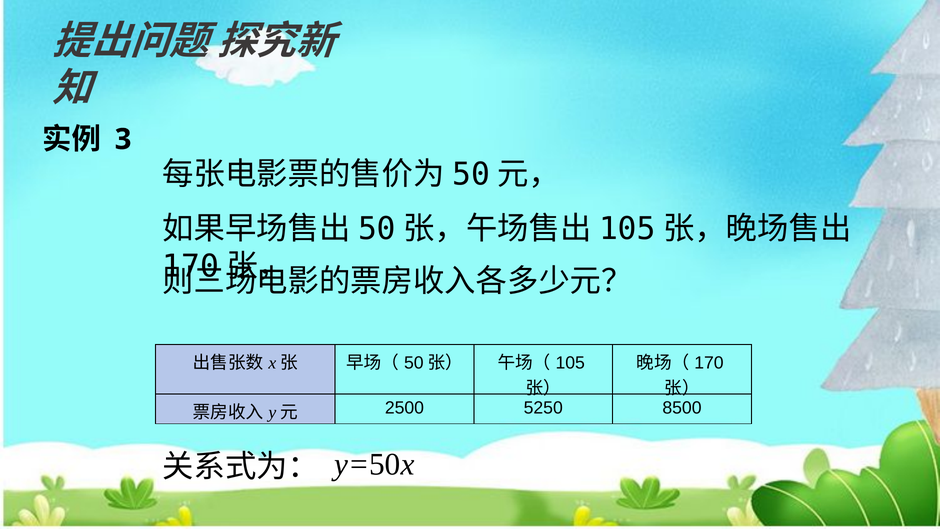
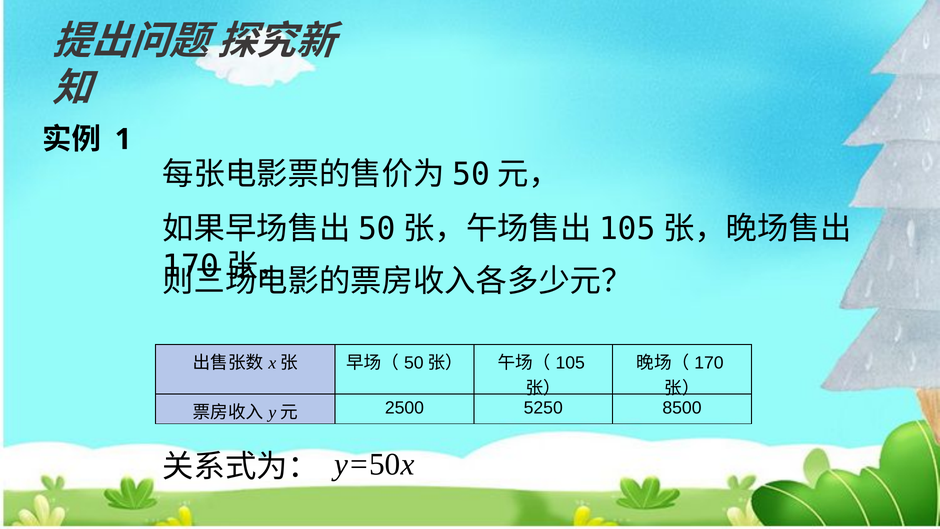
3: 3 -> 1 (123, 139)
